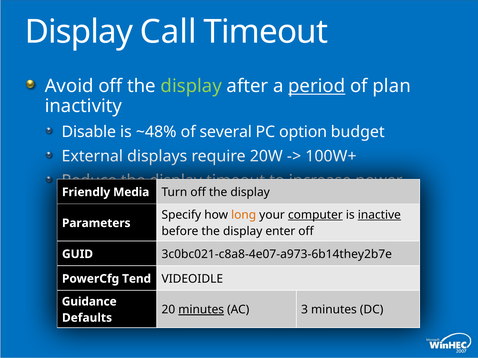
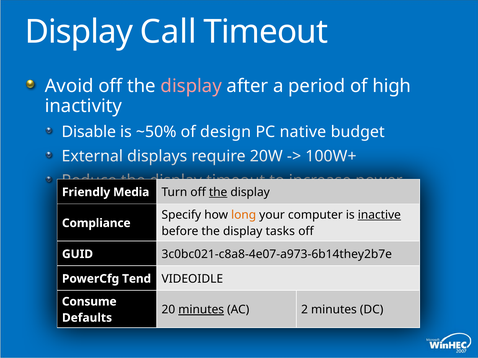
display colour: light green -> pink (191, 86)
period underline: present -> none (317, 86)
plan: plan -> high (392, 86)
~48%: ~48% -> ~50% (156, 132)
several: several -> design (226, 132)
option: option -> native (303, 132)
the underline: none -> present (218, 192)
computer underline: present -> none (315, 215)
Parameters: Parameters -> Compliance (96, 223)
enter: enter -> tasks (280, 232)
Guidance: Guidance -> Consume (89, 302)
3: 3 -> 2 (305, 310)
